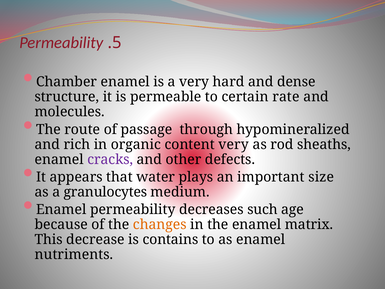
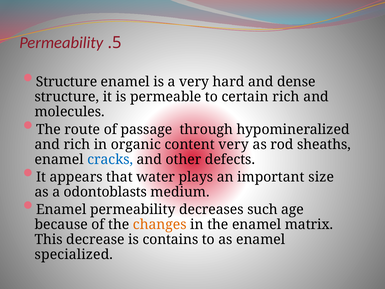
Chamber: Chamber -> Structure (67, 82)
certain rate: rate -> rich (286, 97)
cracks colour: purple -> blue (110, 159)
granulocytes: granulocytes -> odontoblasts (105, 192)
nutriments: nutriments -> specialized (74, 254)
